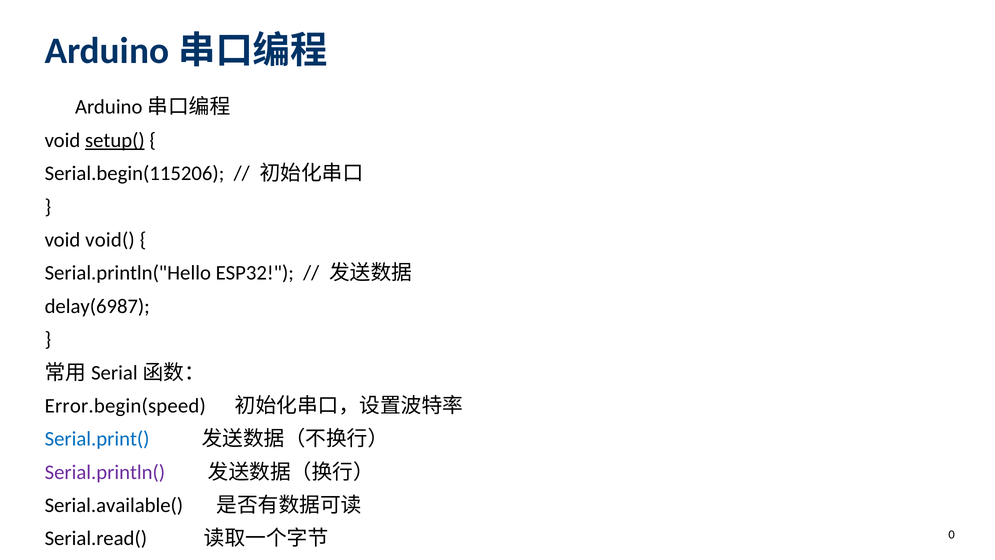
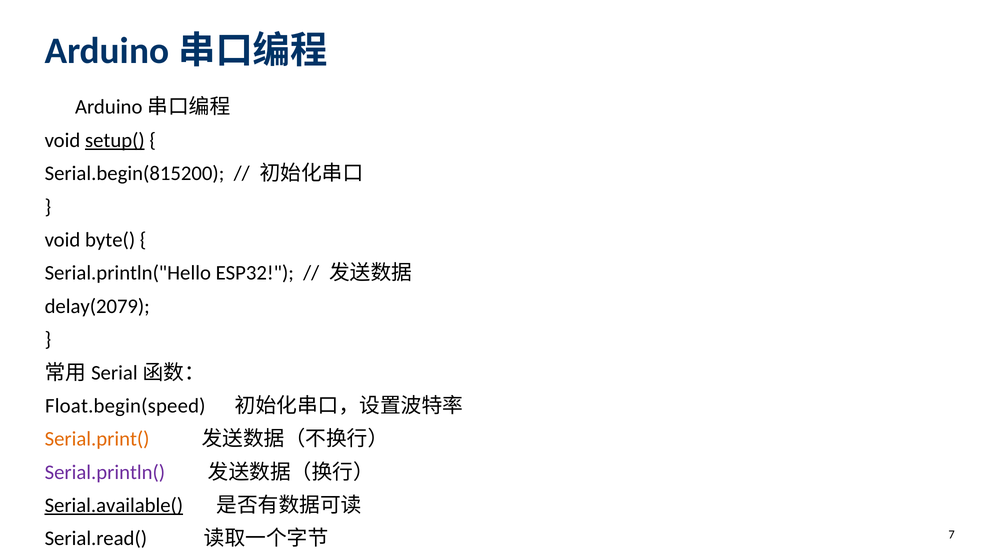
Serial.begin(115206: Serial.begin(115206 -> Serial.begin(815200 (134, 173)
void(: void( -> byte( (110, 240)
delay(6987: delay(6987 -> delay(2079 (97, 306)
Error.begin(speed: Error.begin(speed -> Float.begin(speed (125, 406)
Serial.print( colour: blue -> orange (97, 439)
Serial.available( underline: none -> present (114, 505)
0: 0 -> 7 (952, 534)
